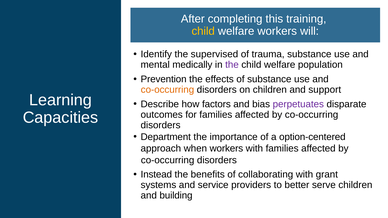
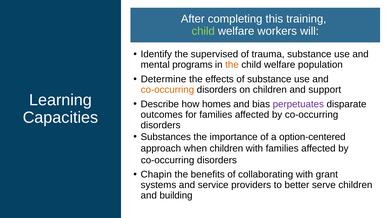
child colour: yellow -> light green (203, 31)
medically: medically -> programs (192, 65)
the colour: purple -> orange (232, 65)
Prevention: Prevention -> Determine (164, 79)
factors: factors -> homes (216, 104)
Department: Department -> Substances (166, 137)
when workers: workers -> children (226, 149)
Instead: Instead -> Chapin (156, 175)
